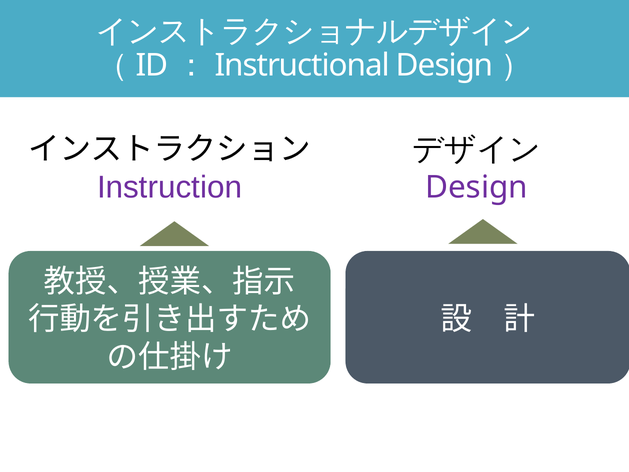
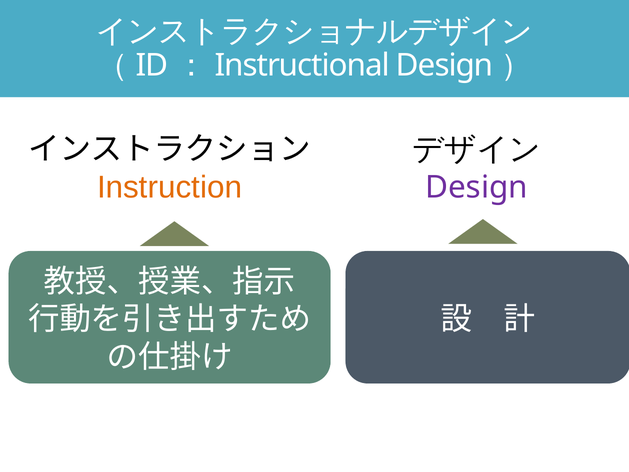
Instruction colour: purple -> orange (170, 187)
